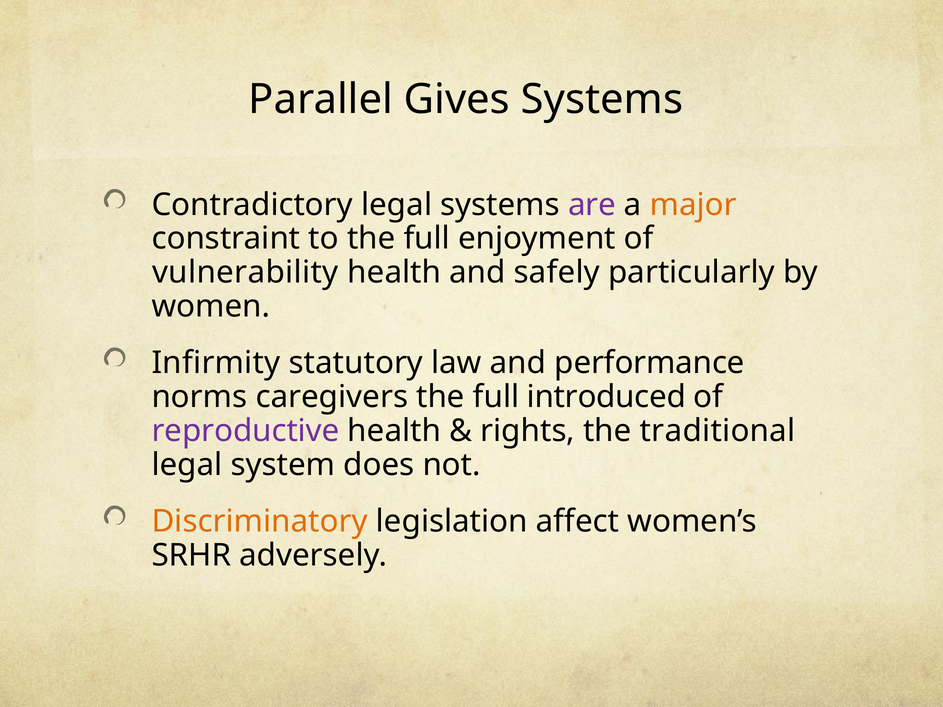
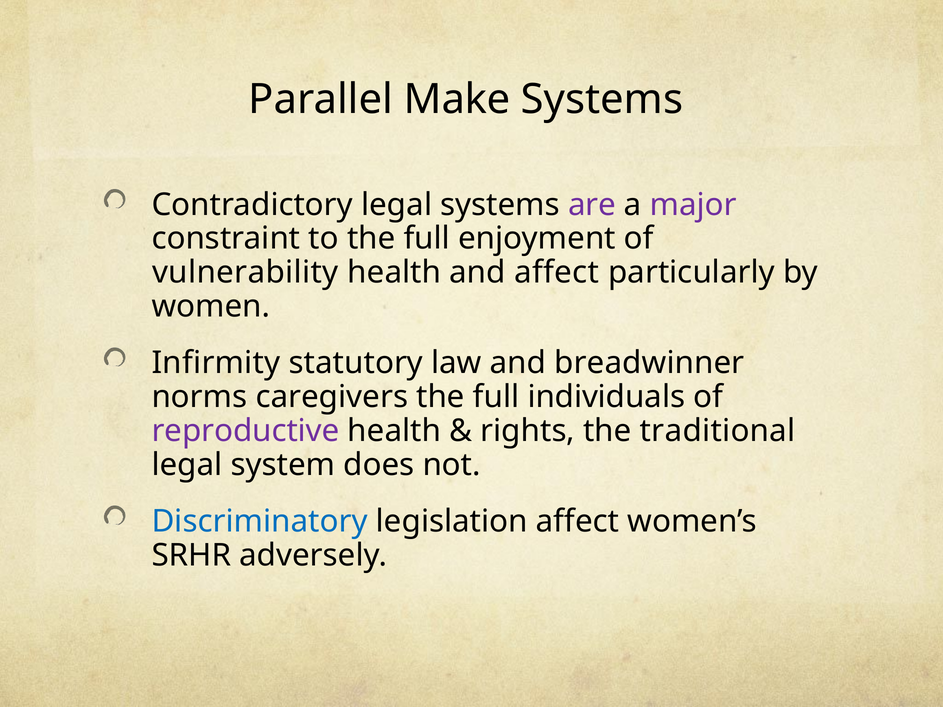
Gives: Gives -> Make (457, 100)
major colour: orange -> purple (693, 205)
and safely: safely -> affect (557, 273)
performance: performance -> breadwinner (649, 363)
introduced: introduced -> individuals (606, 397)
Discriminatory colour: orange -> blue (260, 521)
